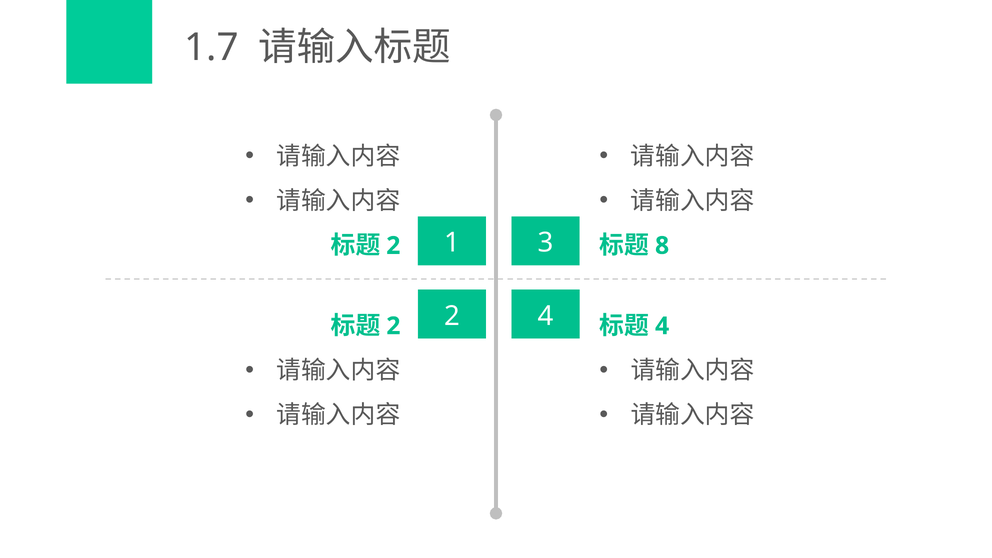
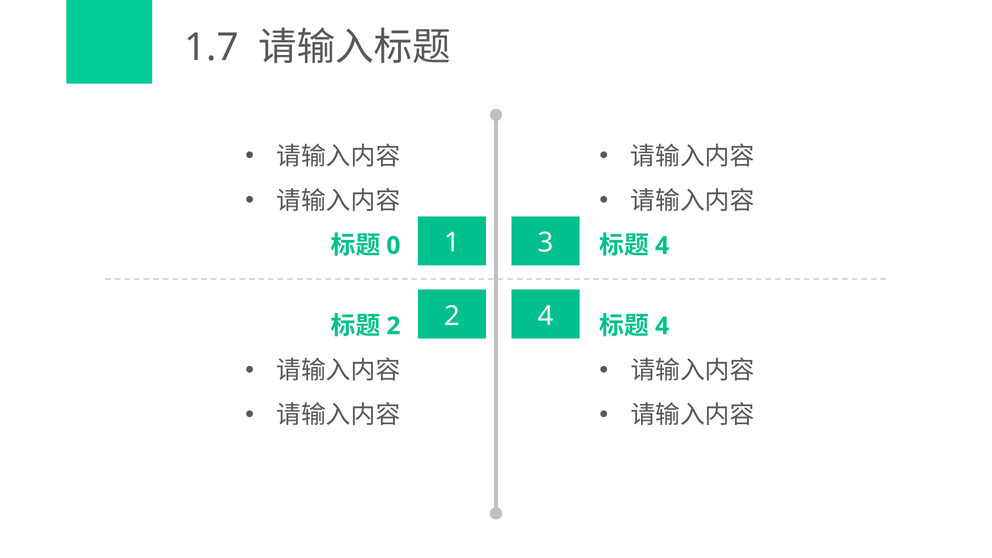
2: 2 -> 0 (393, 246)
8: 8 -> 4 (662, 246)
